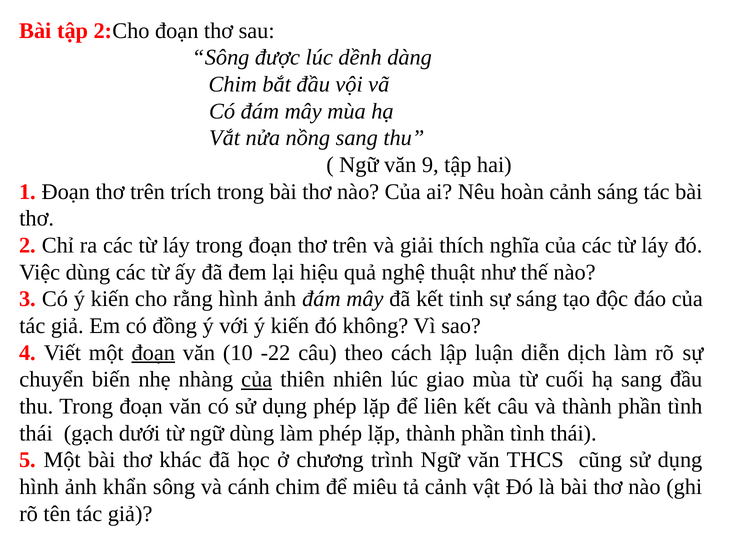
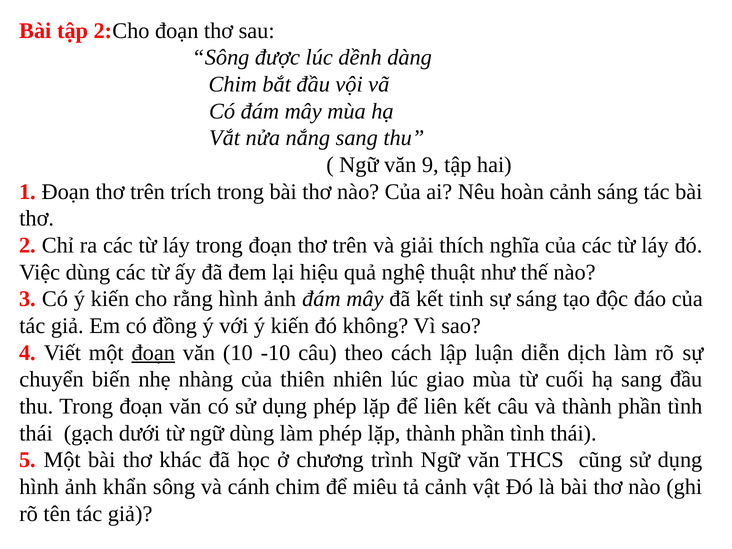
nồng: nồng -> nắng (308, 138)
-22: -22 -> -10 (276, 353)
của underline: present -> none (257, 380)
